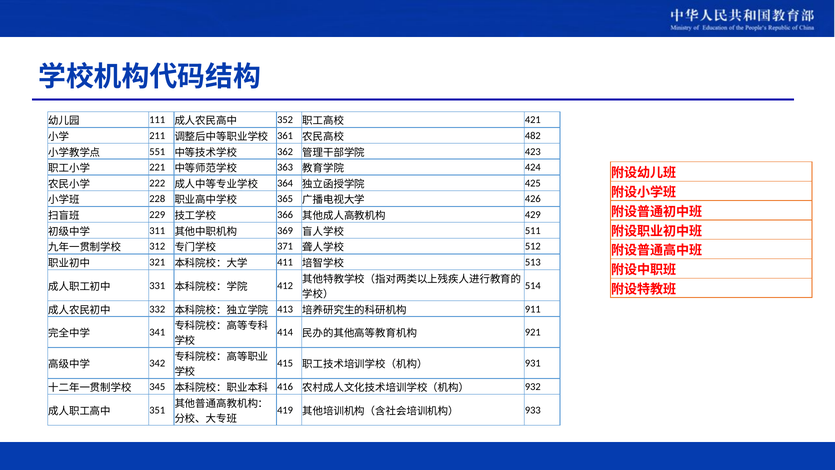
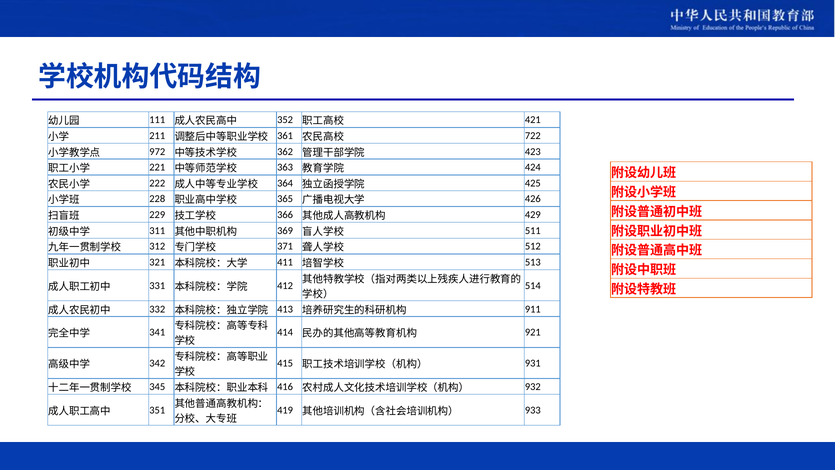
482: 482 -> 722 (533, 136)
551: 551 -> 972 (157, 151)
